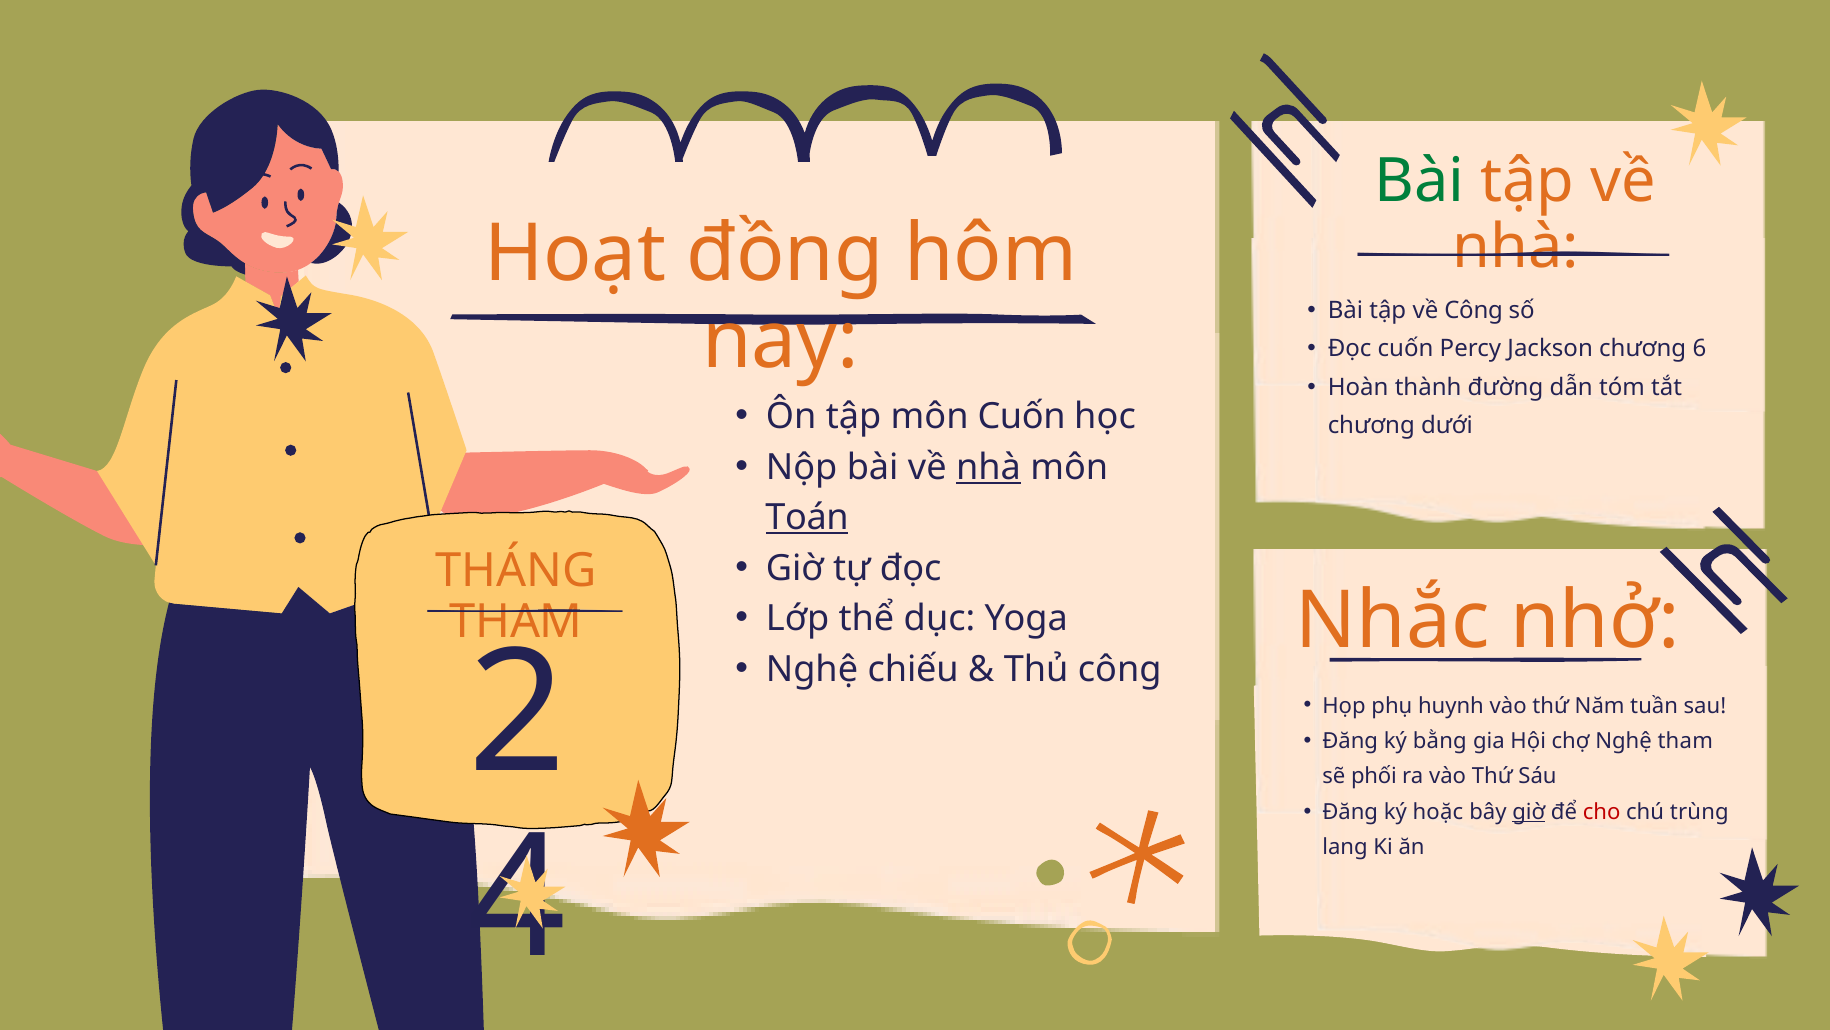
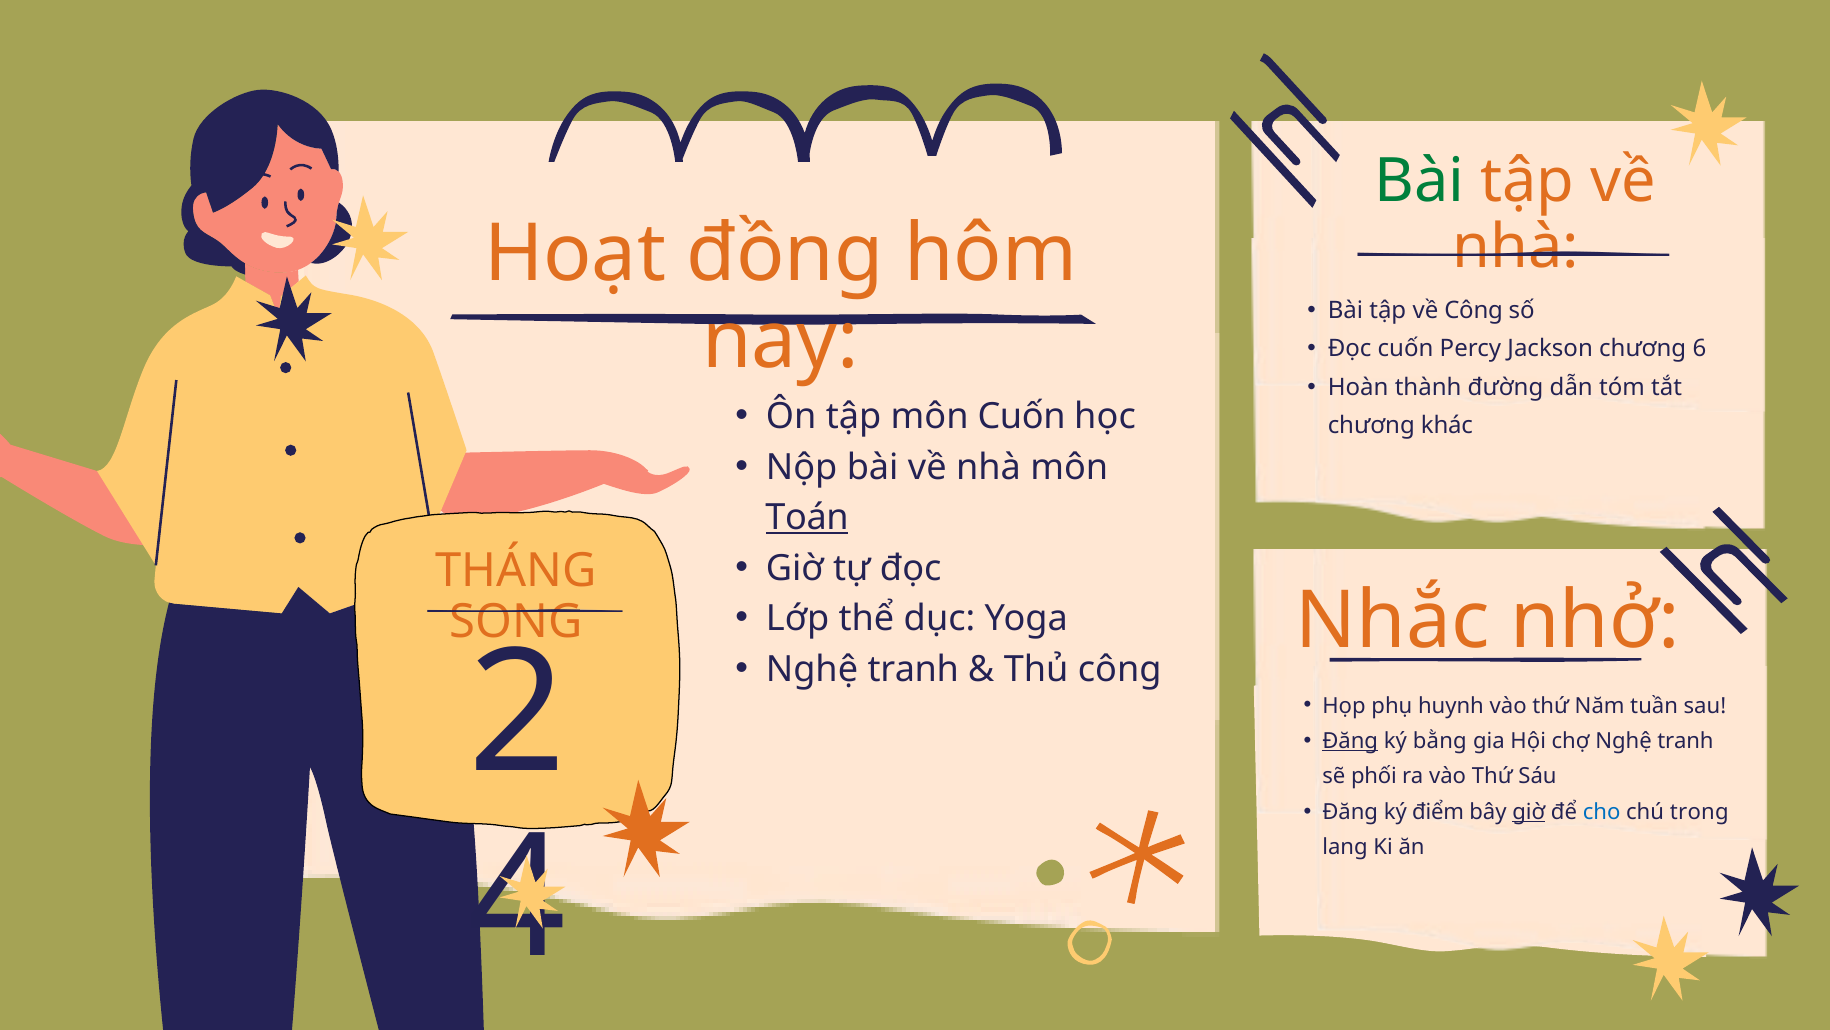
dưới: dưới -> khác (1447, 426)
nhà underline: present -> none (989, 467)
THAM: THAM -> SONG (516, 622)
chiếu: chiếu -> tranh (913, 669)
Đăng underline: none -> present (1350, 741)
chợ Nghệ tham: tham -> tranh (1685, 741)
hoặc: hoặc -> điểm (1438, 811)
cho colour: red -> blue (1602, 811)
trùng: trùng -> trong (1699, 811)
